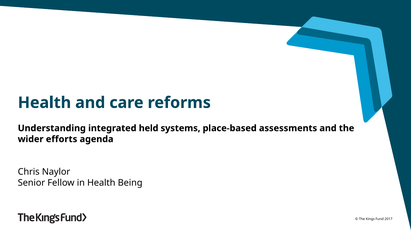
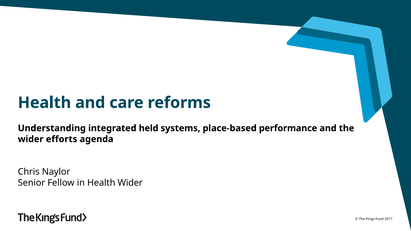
assessments: assessments -> performance (288, 128)
Health Being: Being -> Wider (130, 183)
